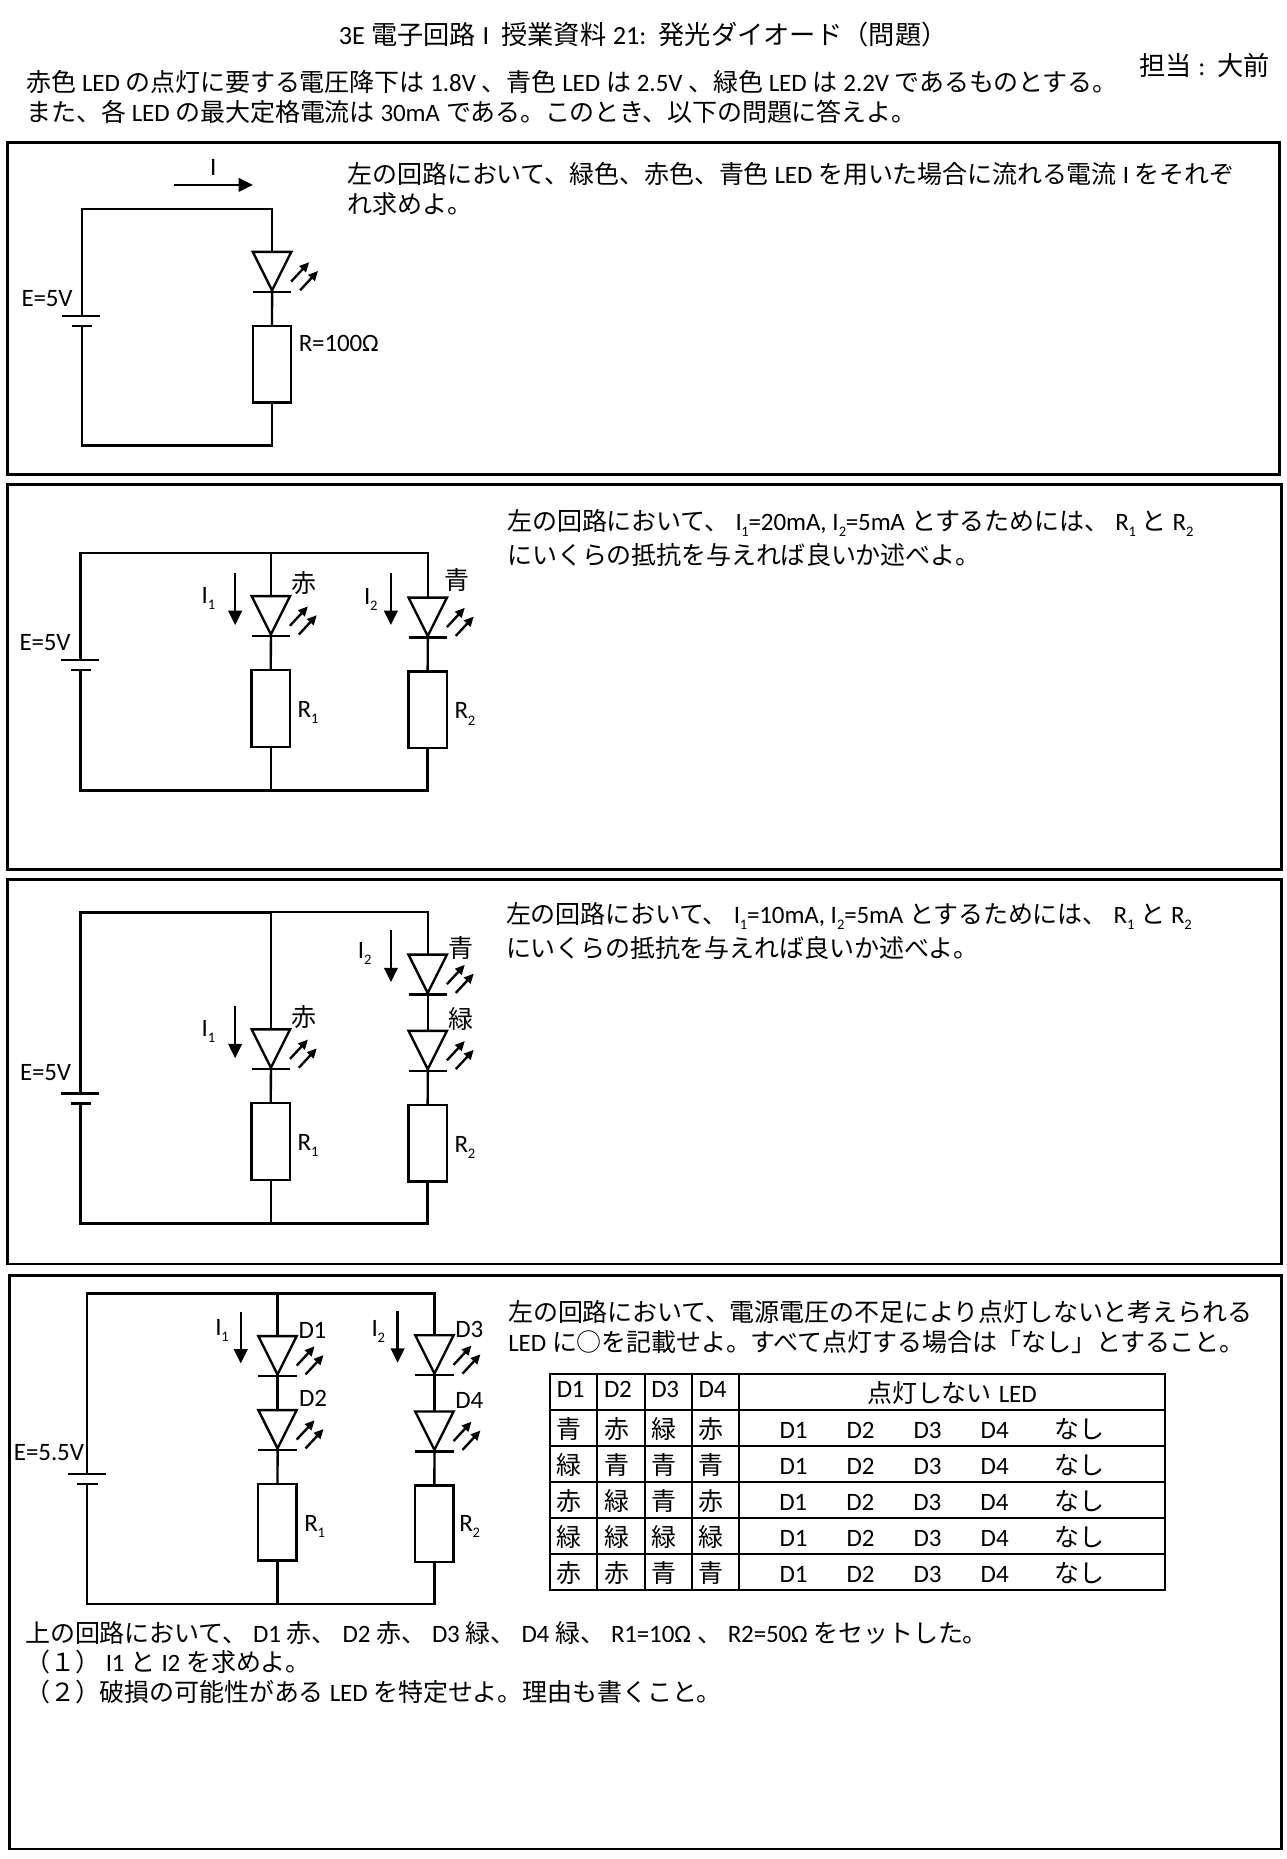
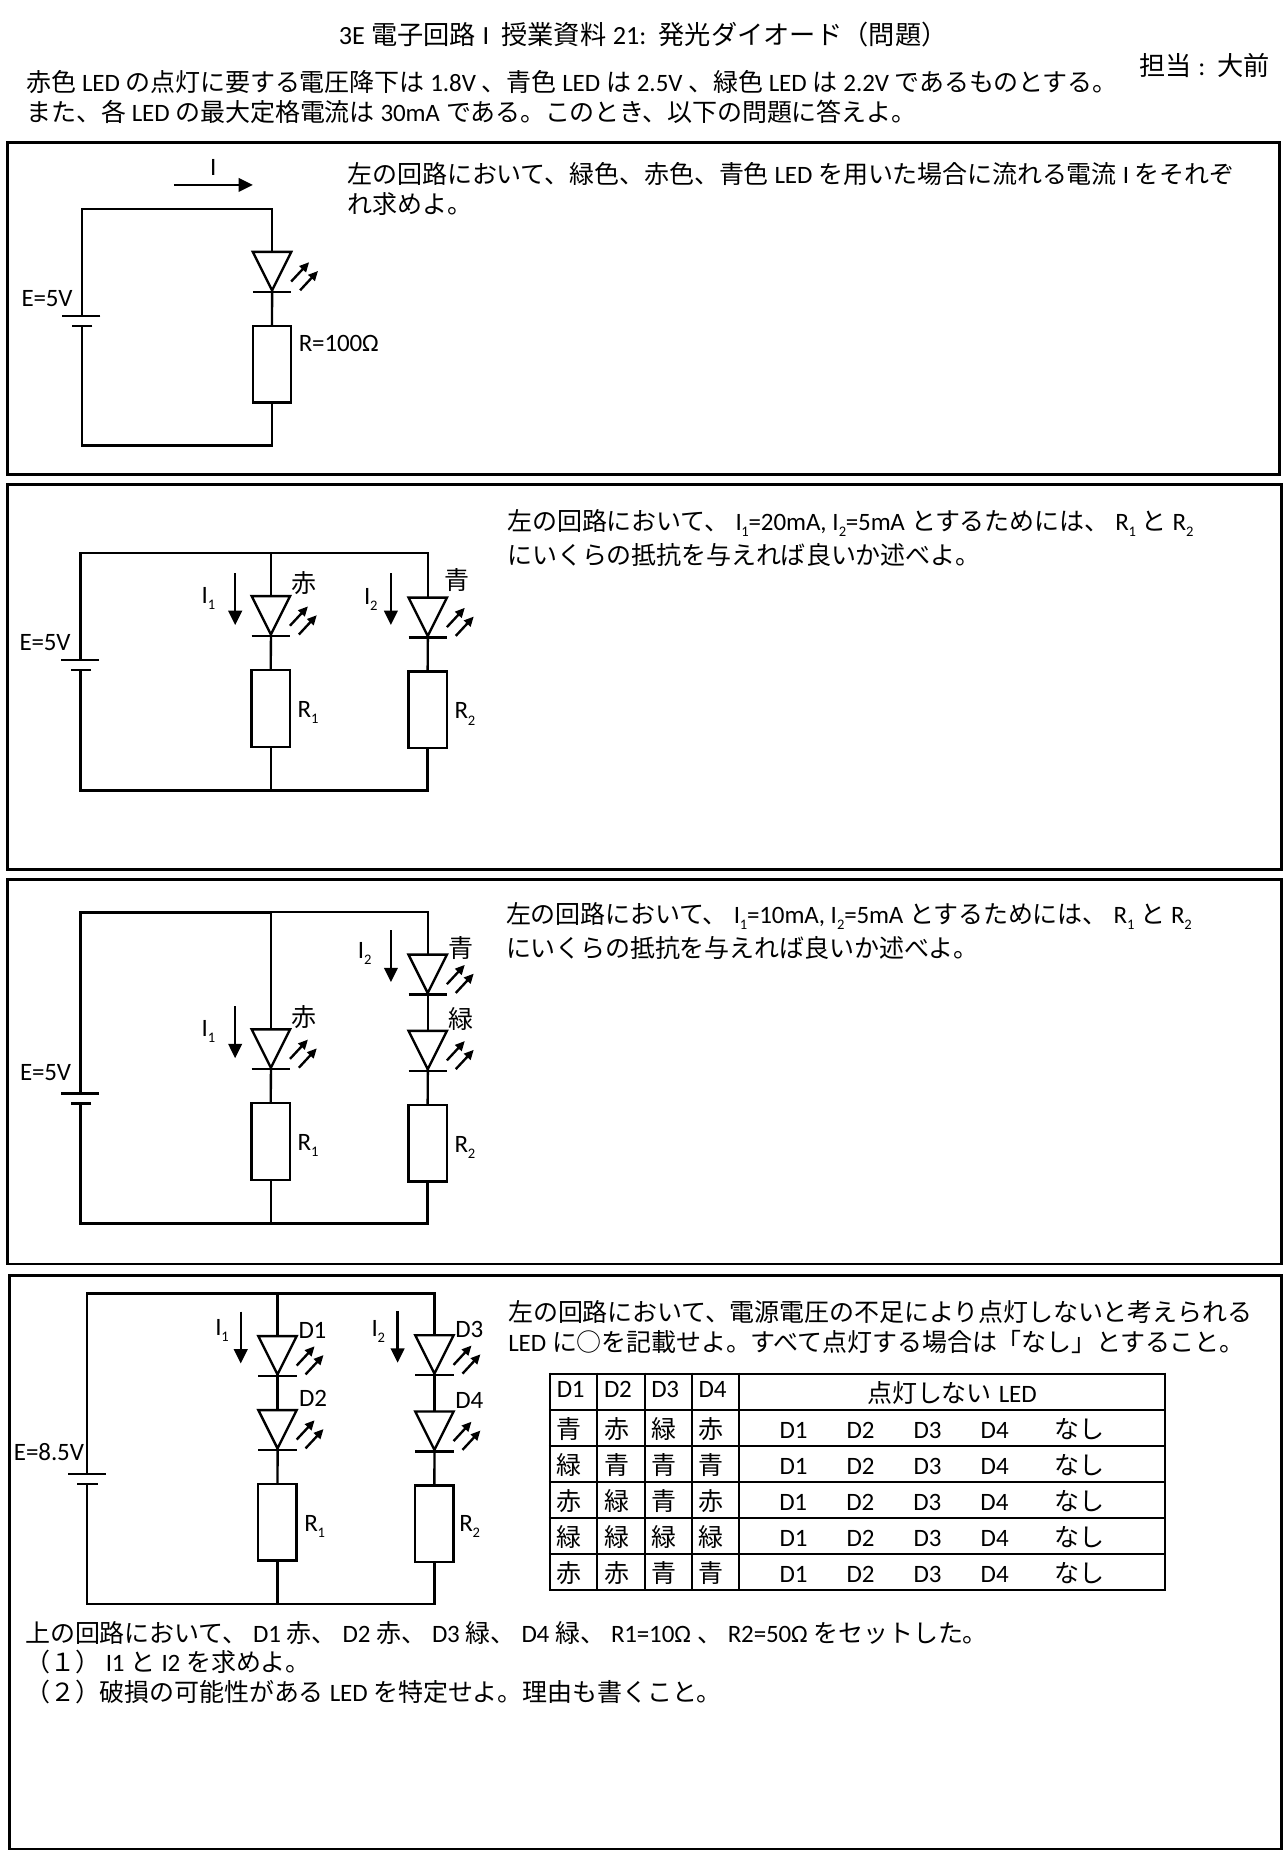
E=5.5V: E=5.5V -> E=8.5V (49, 1453)
